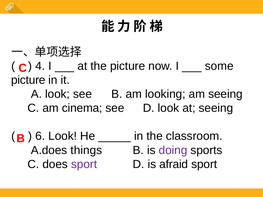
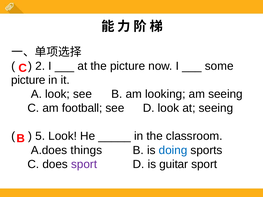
4: 4 -> 2 (40, 66)
cinema: cinema -> football (82, 108)
6: 6 -> 5 (40, 136)
doing colour: purple -> blue (173, 150)
afraid: afraid -> guitar (174, 164)
